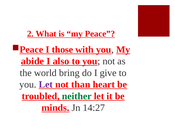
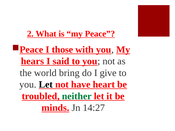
abide: abide -> hears (32, 61)
also: also -> said (61, 61)
Let colour: purple -> black (46, 85)
than: than -> have (81, 85)
